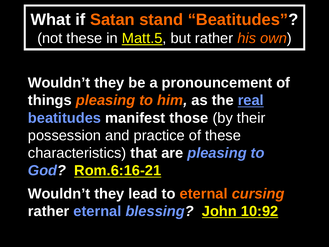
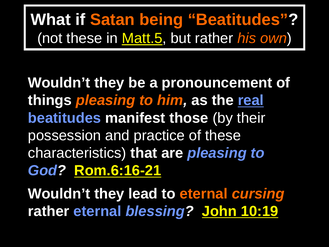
stand: stand -> being (161, 20)
10:92: 10:92 -> 10:19 (260, 211)
